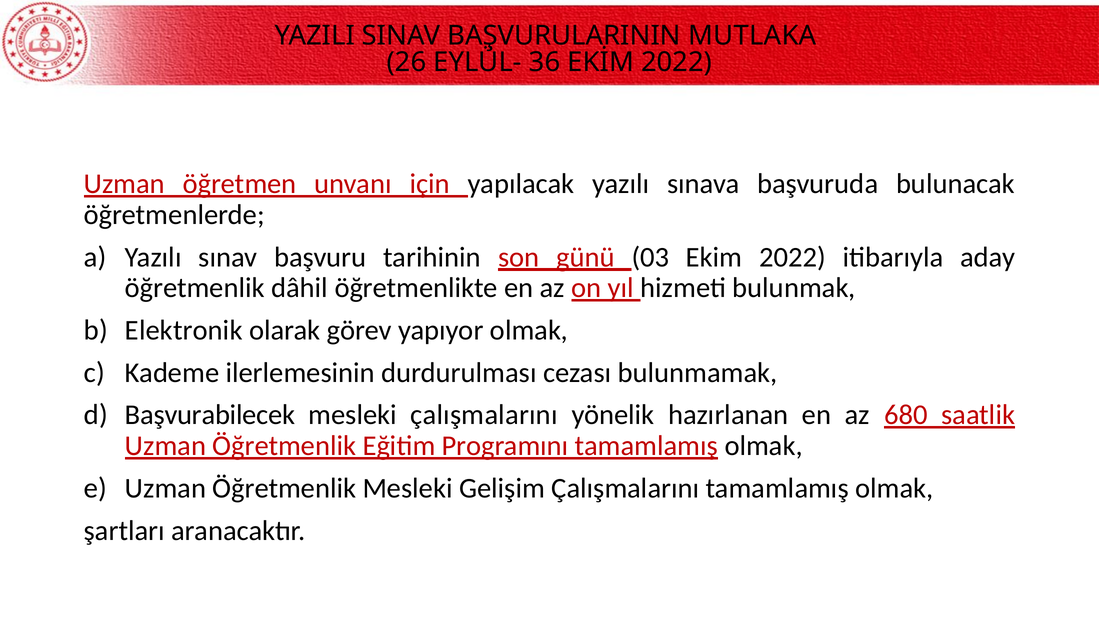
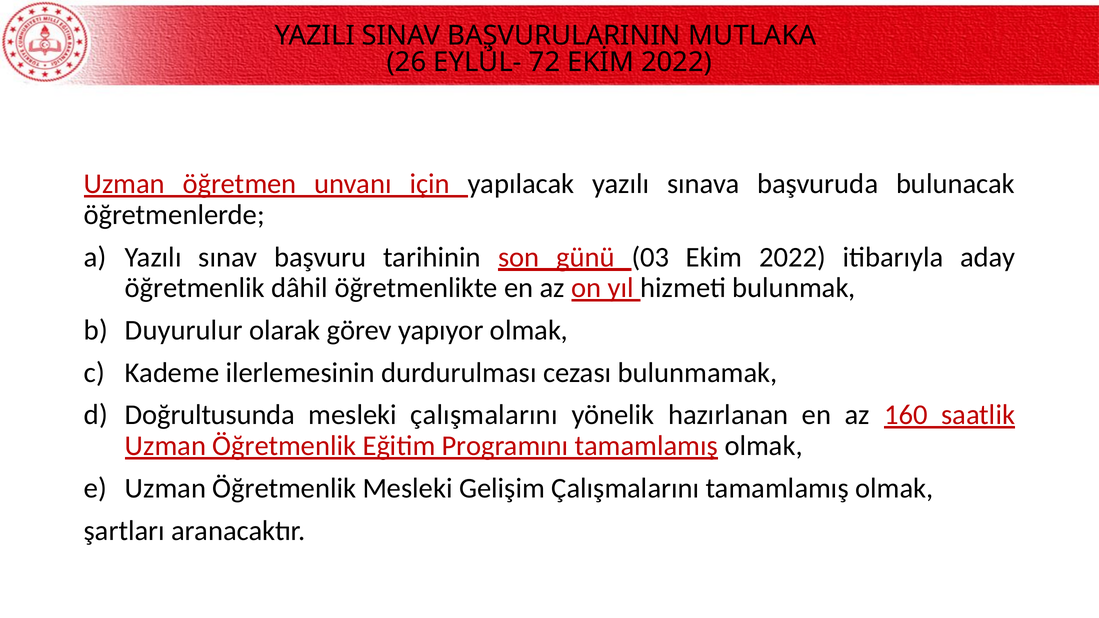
36: 36 -> 72 (545, 62)
Elektronik: Elektronik -> Duyurulur (184, 330)
Başvurabilecek: Başvurabilecek -> Doğrultusunda (210, 415)
680: 680 -> 160 (906, 415)
